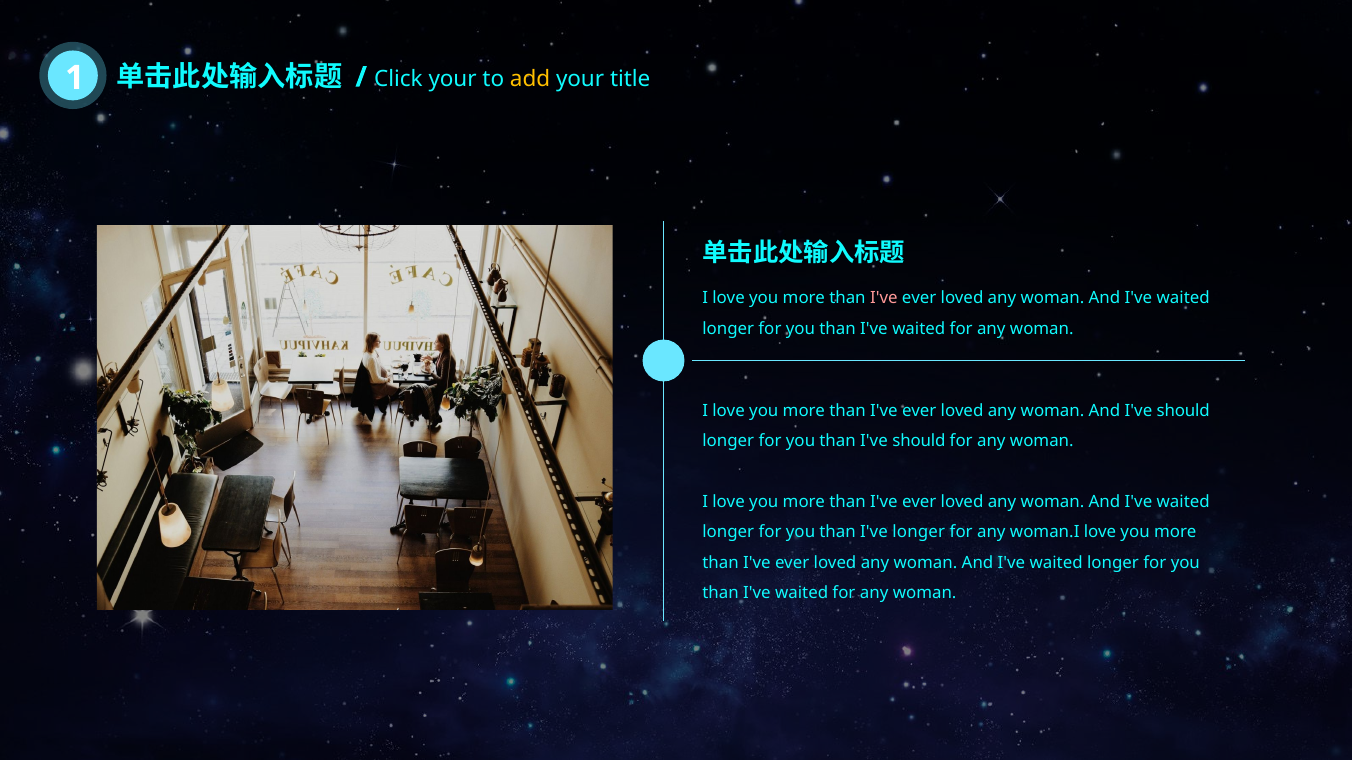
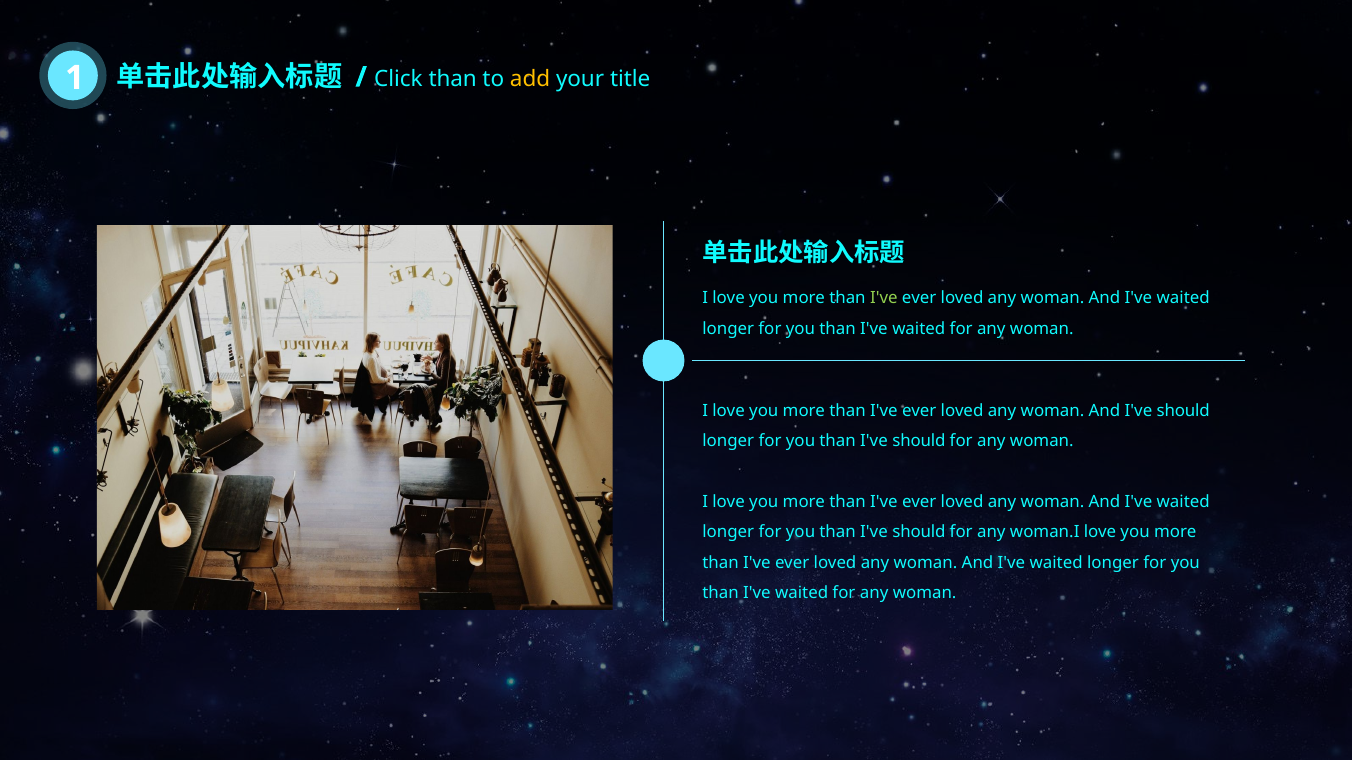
Click your: your -> than (453, 79)
I've colour: pink -> light green (884, 298)
longer: longer -> should (919, 533)
